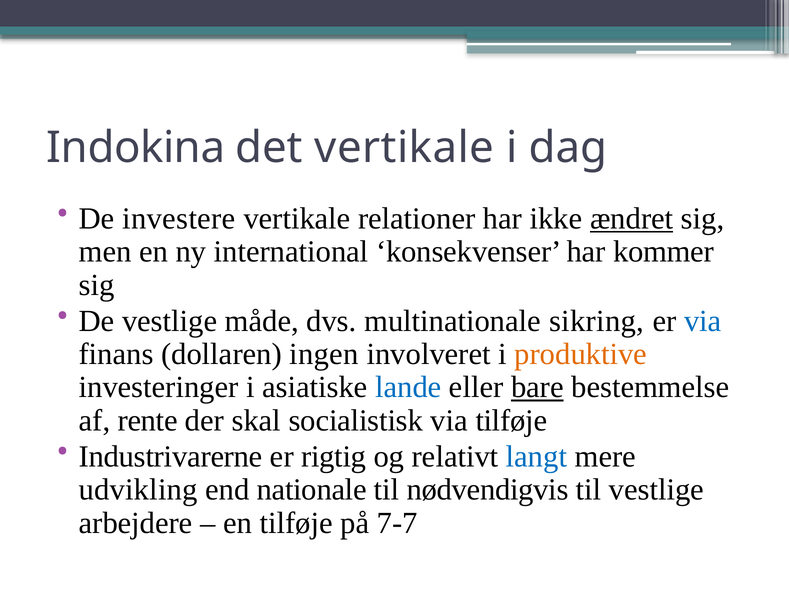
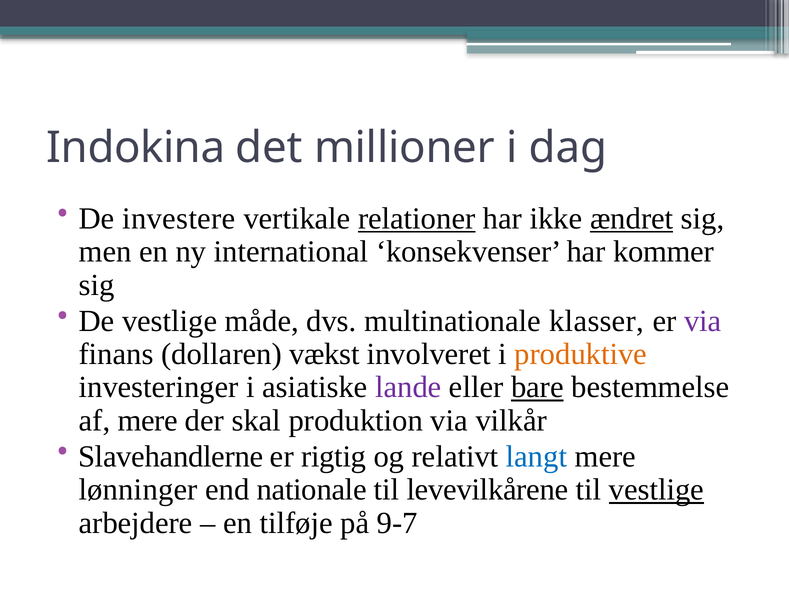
det vertikale: vertikale -> millioner (405, 148)
relationer underline: none -> present (417, 219)
sikring: sikring -> klasser (597, 321)
via colour: blue -> purple (703, 321)
ingen: ingen -> vækst (324, 354)
lande colour: blue -> purple (408, 387)
af rente: rente -> mere (148, 420)
socialistisk: socialistisk -> produktion (356, 420)
via tilføje: tilføje -> vilkår (511, 420)
Industrivarerne: Industrivarerne -> Slavehandlerne (171, 456)
udvikling: udvikling -> lønninger (138, 490)
nødvendigvis: nødvendigvis -> levevilkårene (488, 490)
vestlige underline: none -> present (656, 490)
7-7: 7-7 -> 9-7 (397, 523)
